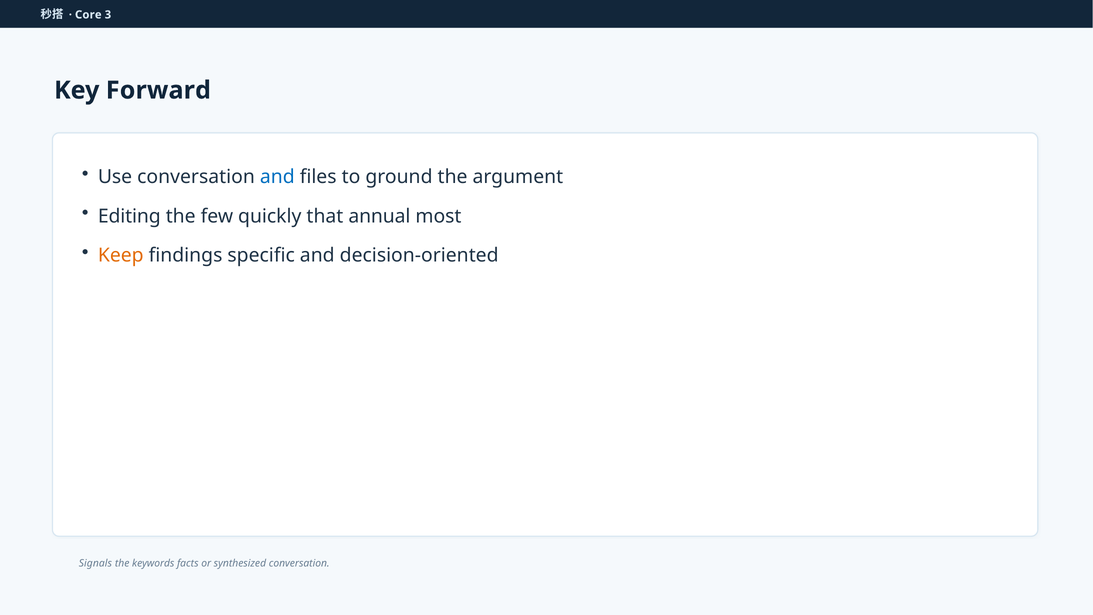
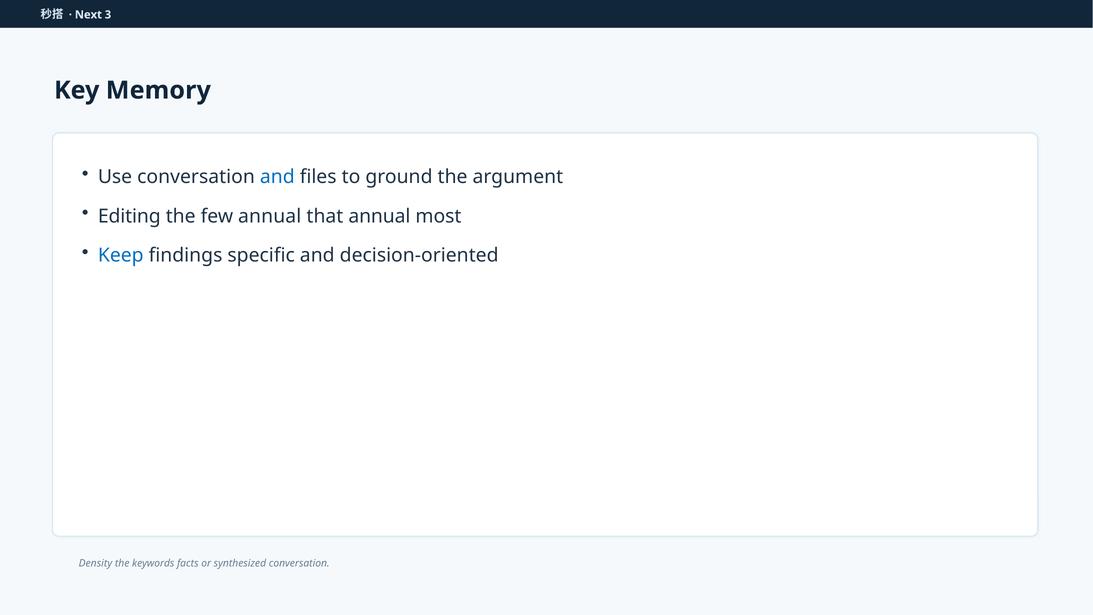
Core: Core -> Next (88, 15)
Forward: Forward -> Memory (158, 90)
few quickly: quickly -> annual (270, 216)
Keep colour: orange -> blue (121, 255)
Signals: Signals -> Density (95, 563)
